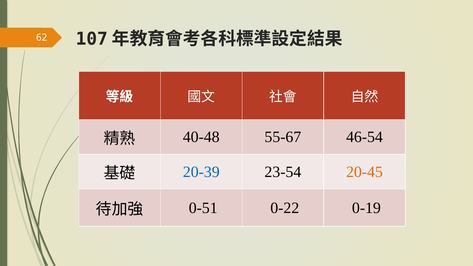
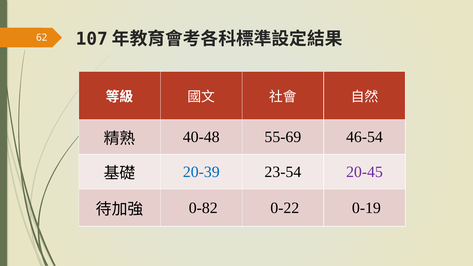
55-67: 55-67 -> 55-69 (283, 137)
20-45 colour: orange -> purple (364, 172)
0-51: 0-51 -> 0-82 (203, 208)
